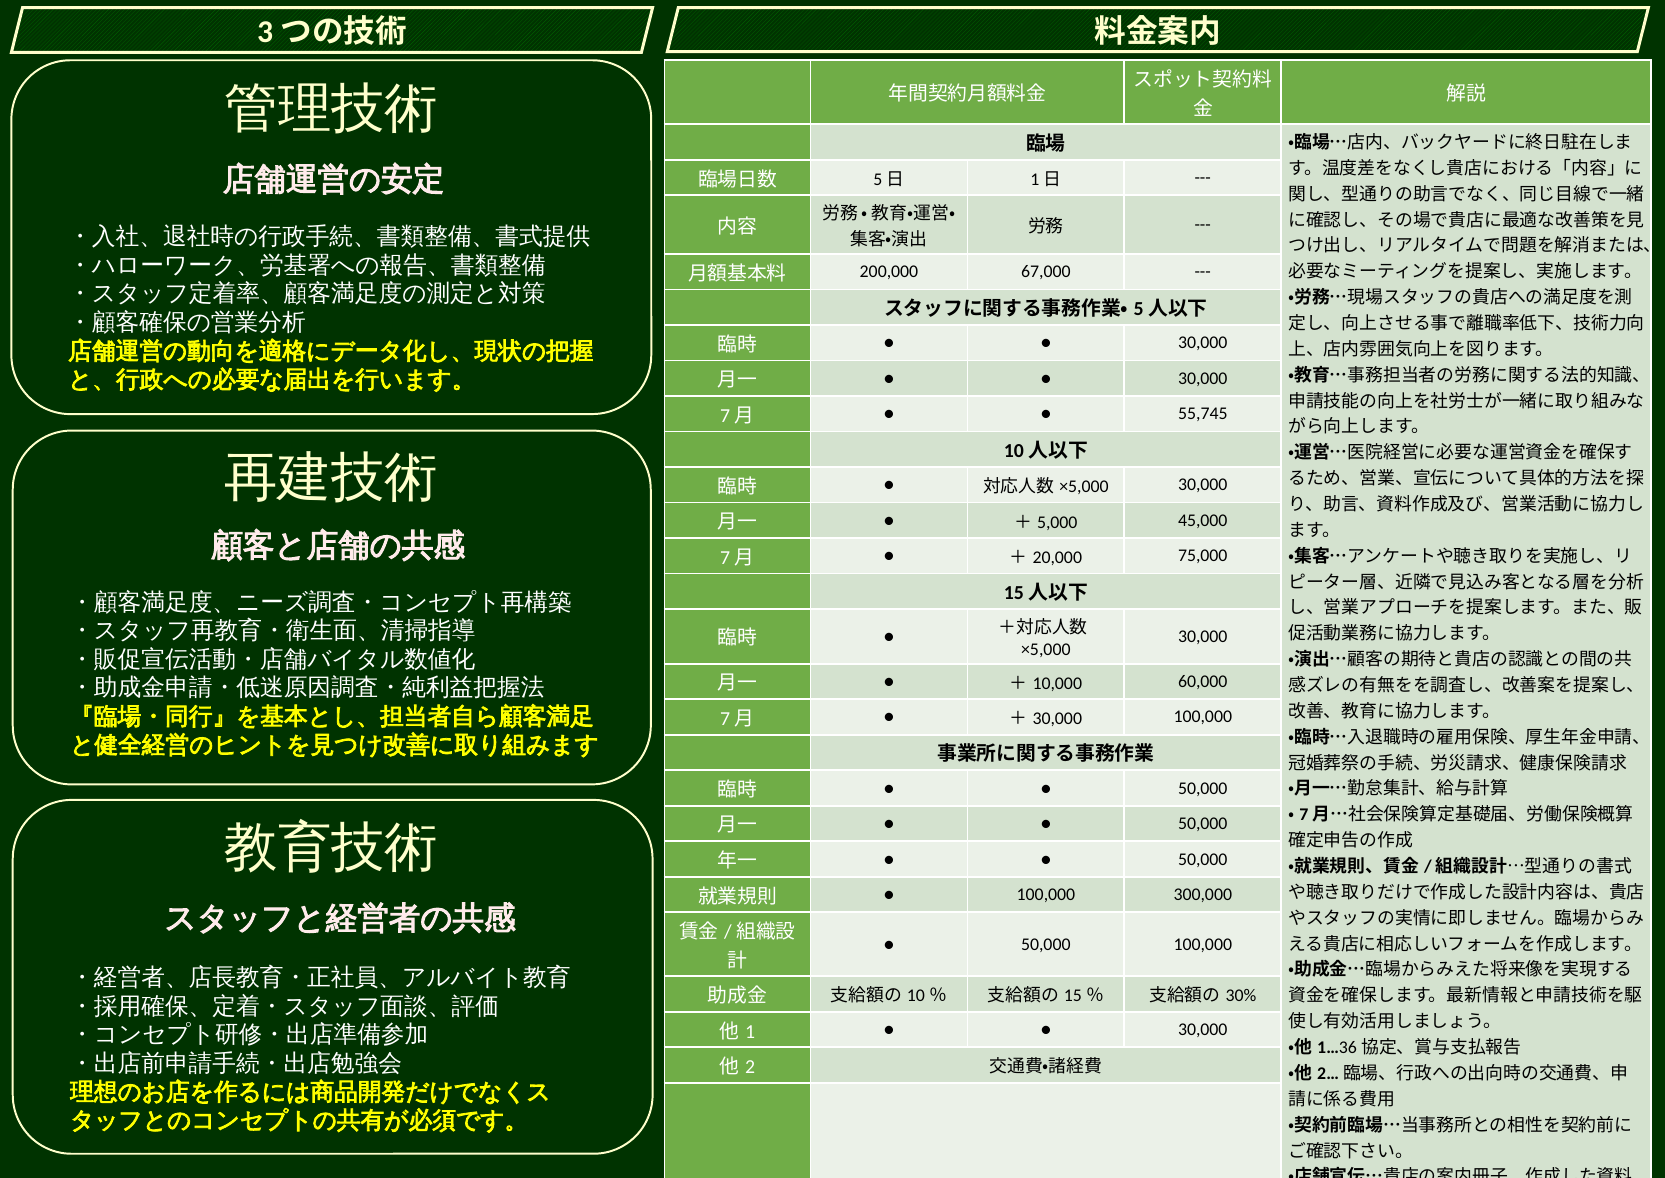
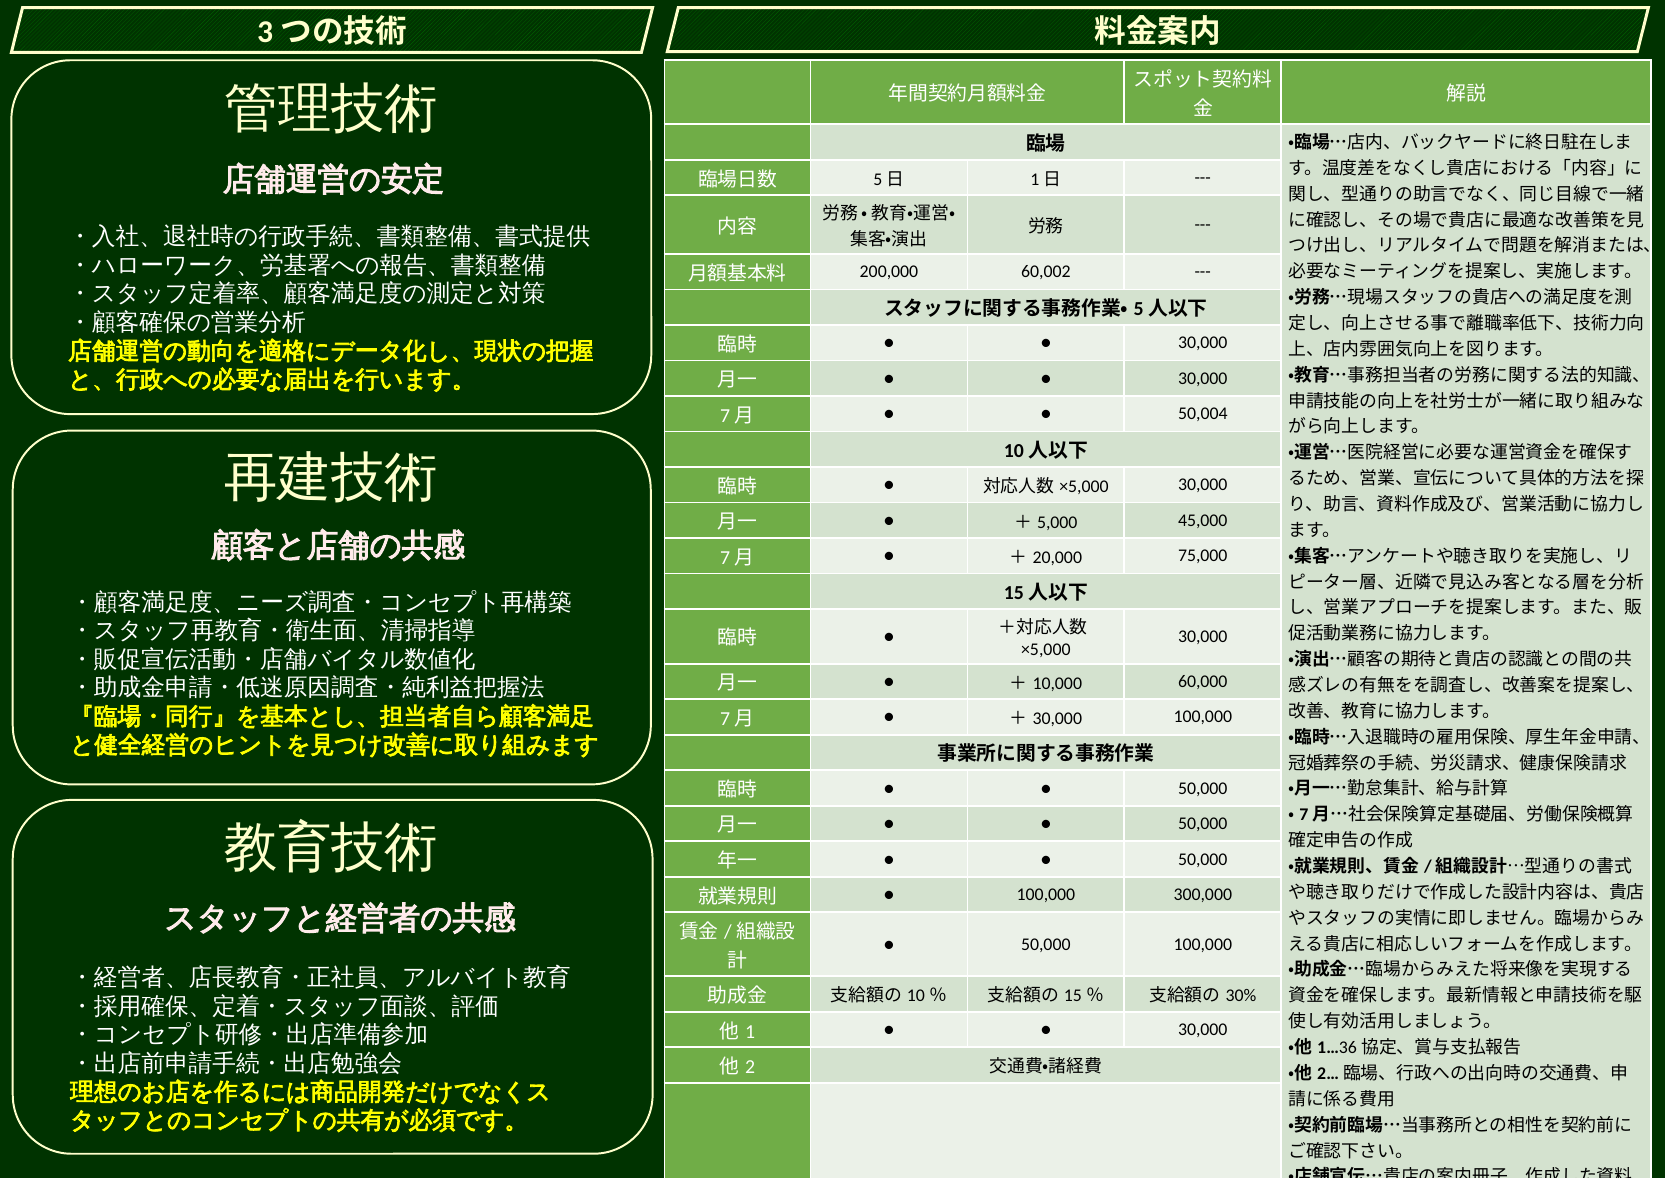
67,000: 67,000 -> 60,002 (1046, 272)
55,745: 55,745 -> 50,004 (1203, 414)
